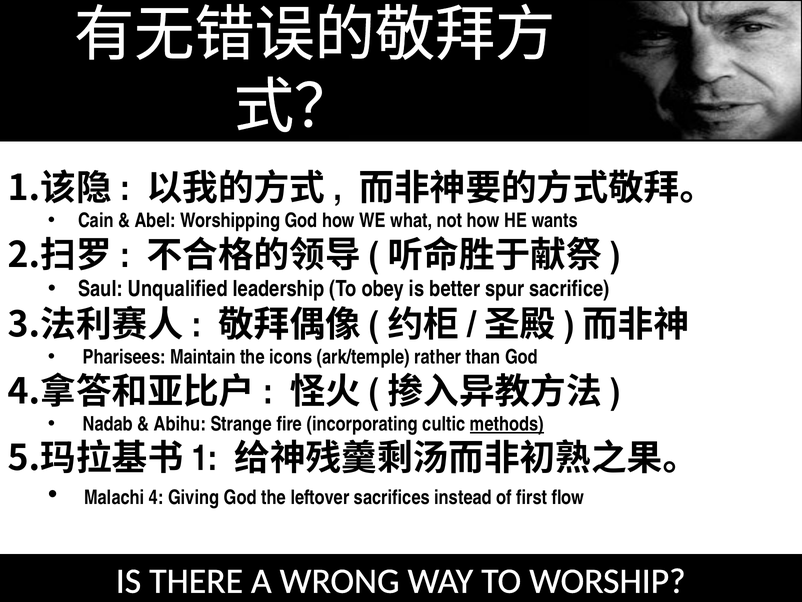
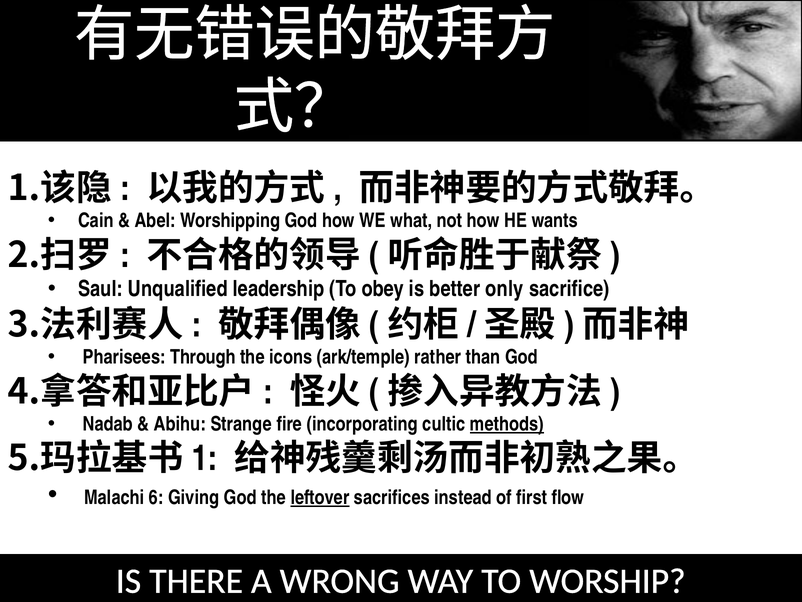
spur: spur -> only (504, 289)
Maintain: Maintain -> Through (203, 357)
4: 4 -> 6 (156, 497)
leftover underline: none -> present (320, 497)
